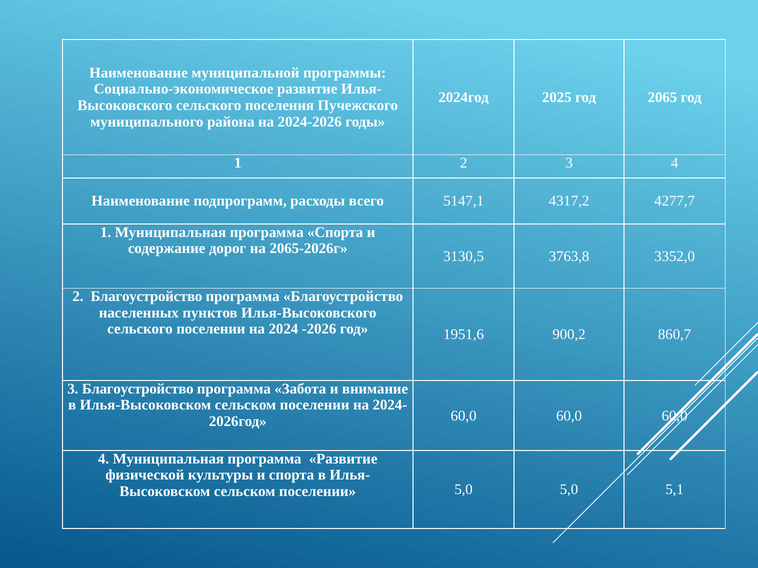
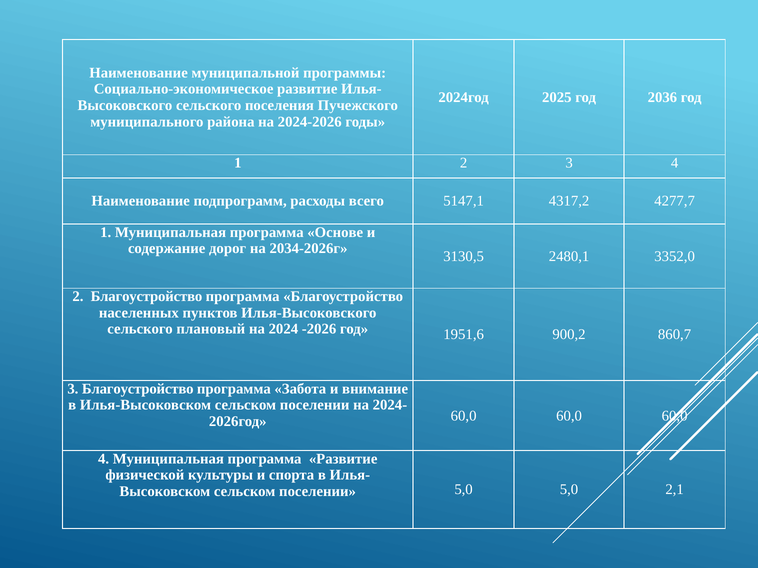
2065: 2065 -> 2036 (662, 97)
программа Спорта: Спорта -> Основе (335, 232)
2065-2026г: 2065-2026г -> 2034-2026г (309, 249)
3763,8: 3763,8 -> 2480,1 (569, 256)
сельского поселении: поселении -> плановый (211, 329)
5,1: 5,1 -> 2,1 (675, 490)
